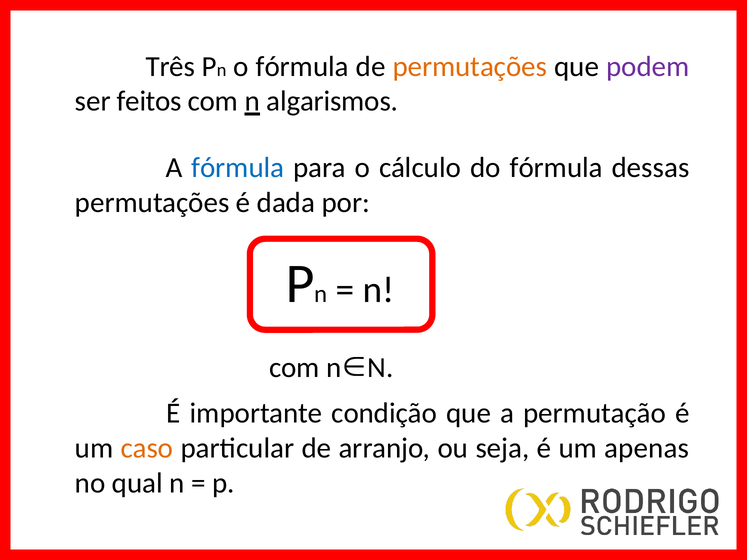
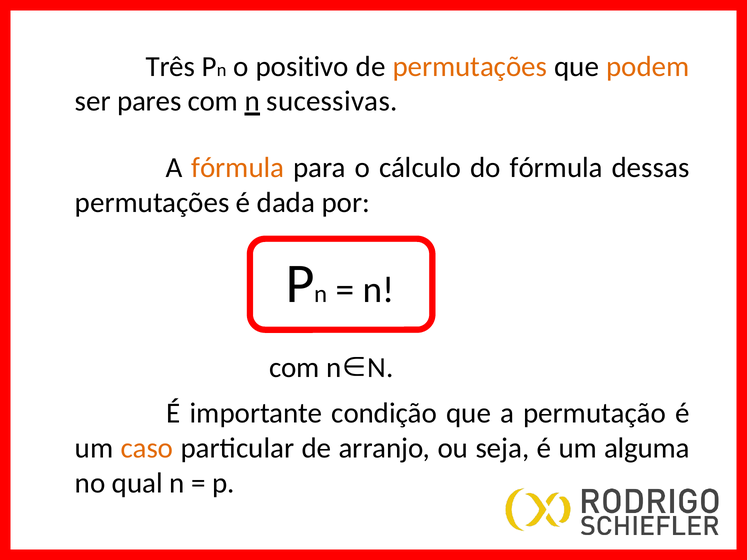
o fórmula: fórmula -> positivo (302, 67)
podem colour: purple -> orange (648, 67)
feitos: feitos -> pares (149, 101)
algarismos: algarismos -> sucessivas (332, 101)
fórmula colour: blue -> orange (238, 168)
apenas: apenas -> alguma (647, 448)
